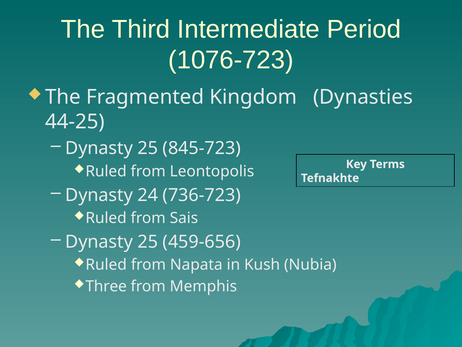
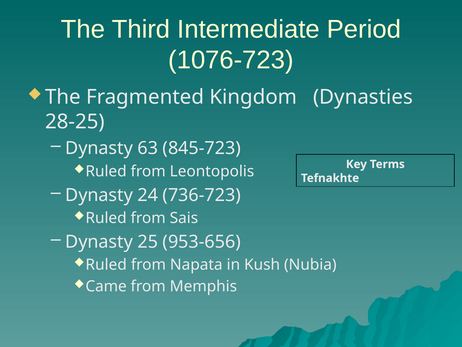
44-25: 44-25 -> 28-25 (75, 122)
25: 25 -> 63 (148, 148)
459-656: 459-656 -> 953-656 (202, 242)
Three: Three -> Came (106, 286)
